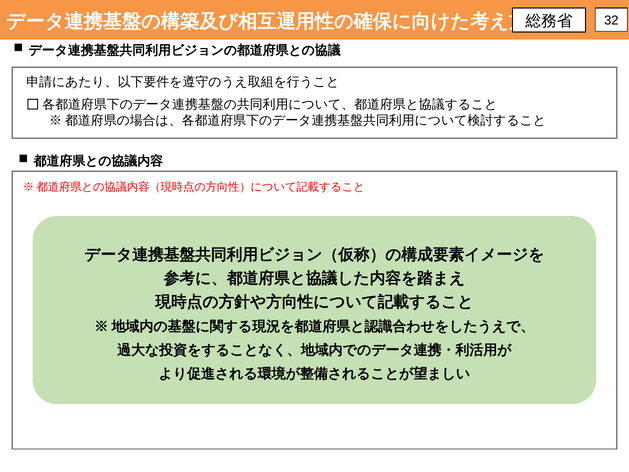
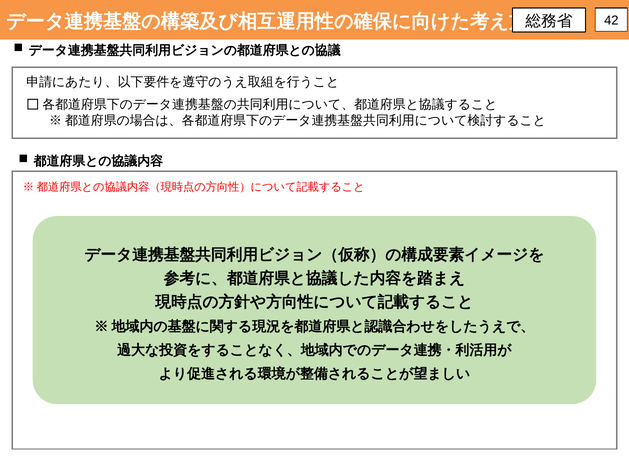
32: 32 -> 42 (611, 21)
